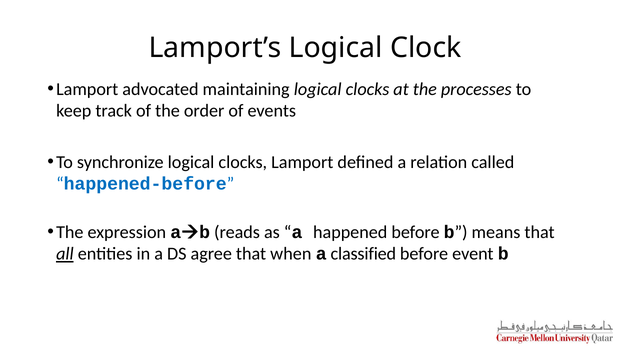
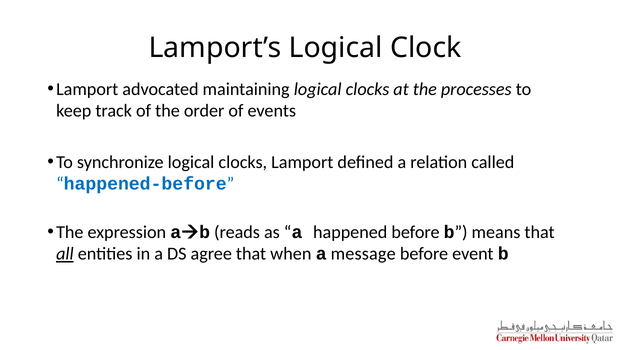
classified: classified -> message (363, 254)
